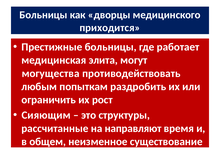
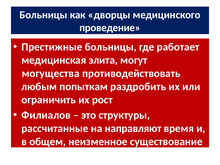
приходится: приходится -> проведение (110, 28)
Сияющим: Сияющим -> Филиалов (46, 115)
